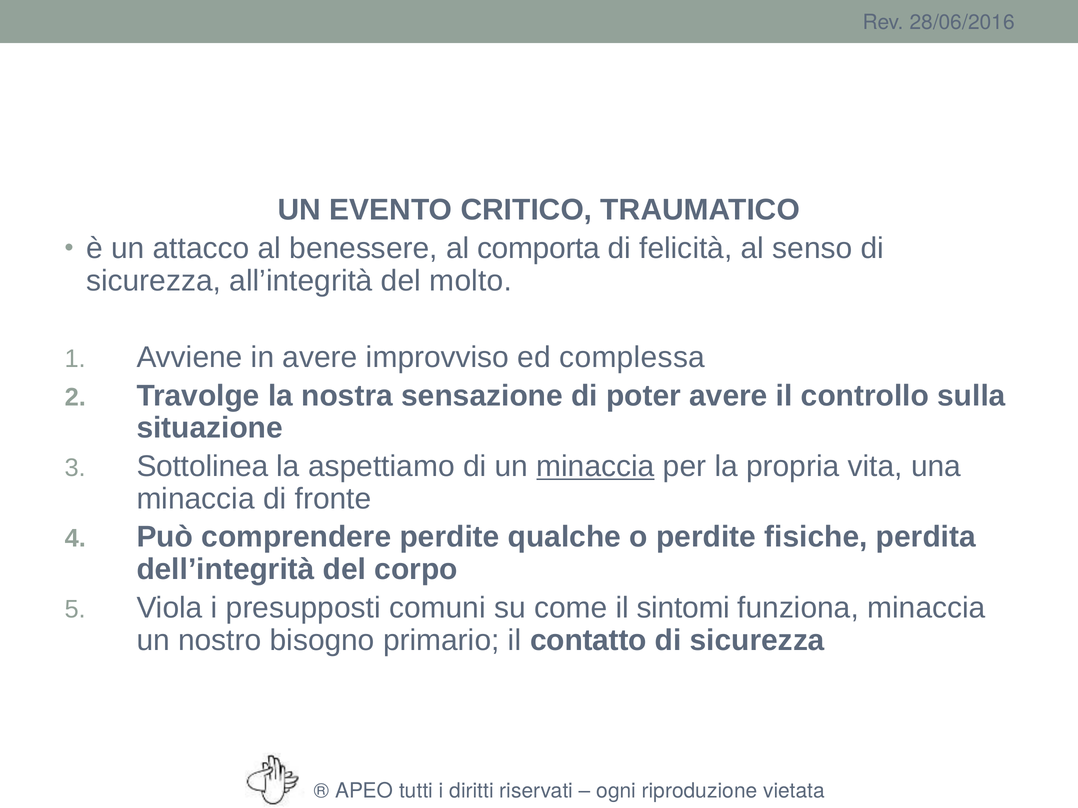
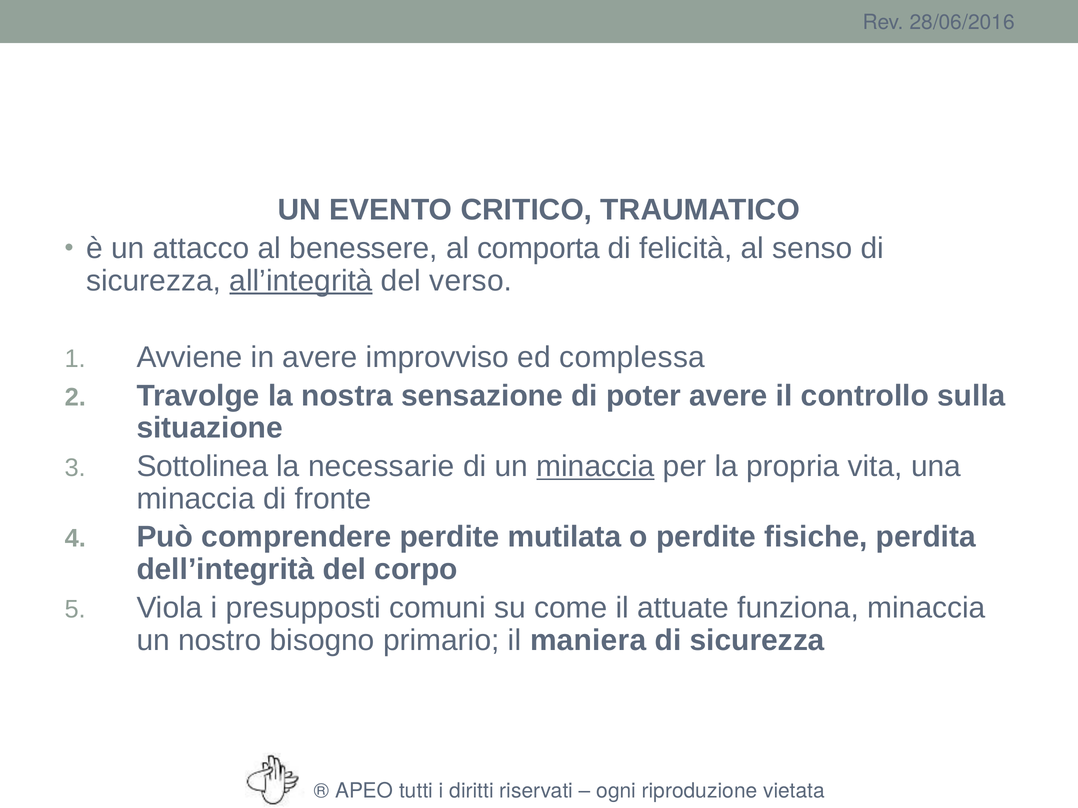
all’integrità underline: none -> present (301, 281)
molto: molto -> verso (471, 281)
aspettiamo: aspettiamo -> necessarie (381, 467)
qualche: qualche -> mutilata (565, 537)
sintomi: sintomi -> attuate (683, 608)
contatto: contatto -> maniera (588, 641)
